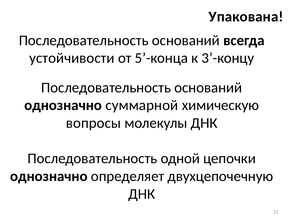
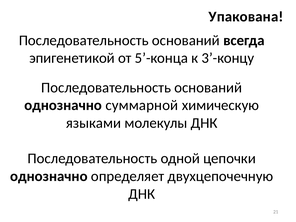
устойчивости: устойчивости -> эпигенетикой (72, 58)
вопросы: вопросы -> языками (93, 123)
